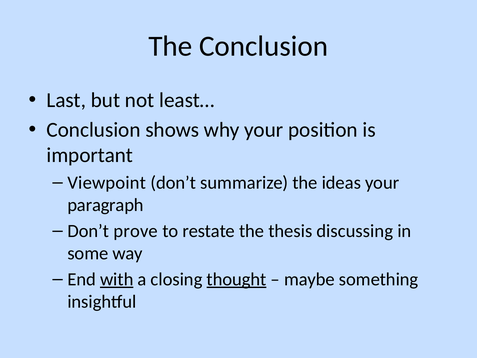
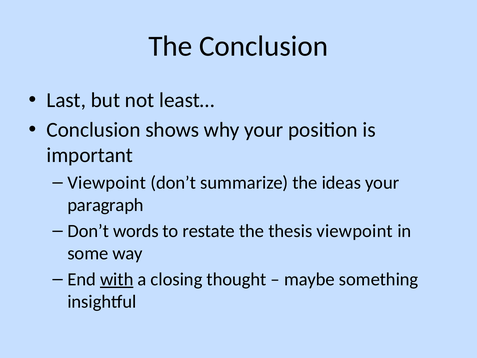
prove: prove -> words (136, 231)
thesis discussing: discussing -> viewpoint (355, 231)
thought underline: present -> none (237, 279)
